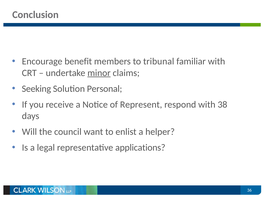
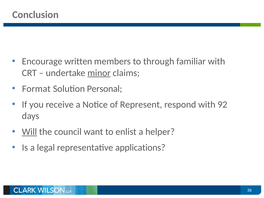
benefit: benefit -> written (78, 61)
tribunal: tribunal -> through (159, 61)
Seeking: Seeking -> Format (36, 89)
38: 38 -> 92 (222, 105)
Will underline: none -> present (29, 132)
